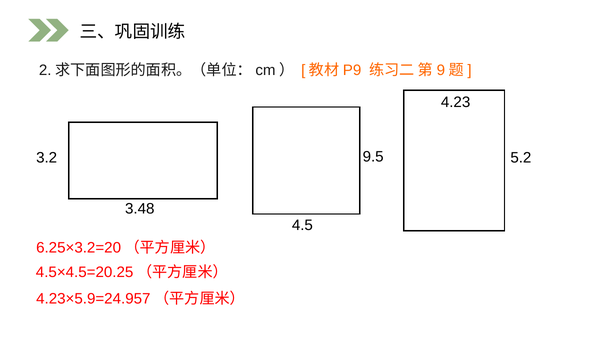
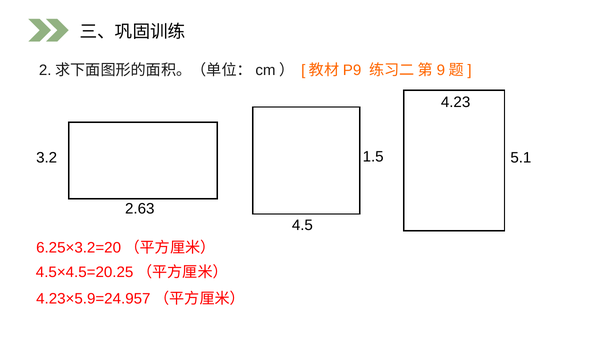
9.5: 9.5 -> 1.5 (373, 157)
5.2: 5.2 -> 5.1 (521, 158)
3.48: 3.48 -> 2.63 (140, 209)
